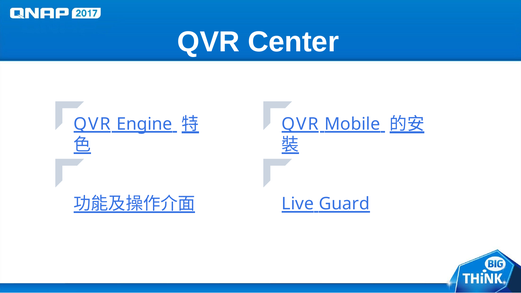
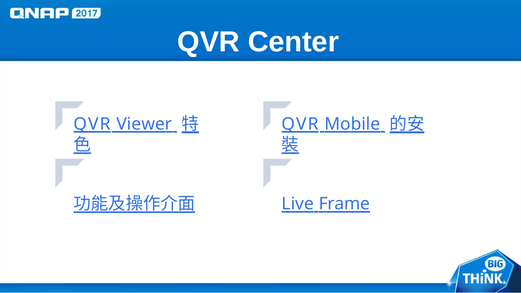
Engine: Engine -> Viewer (144, 124)
Guard: Guard -> Frame (344, 204)
